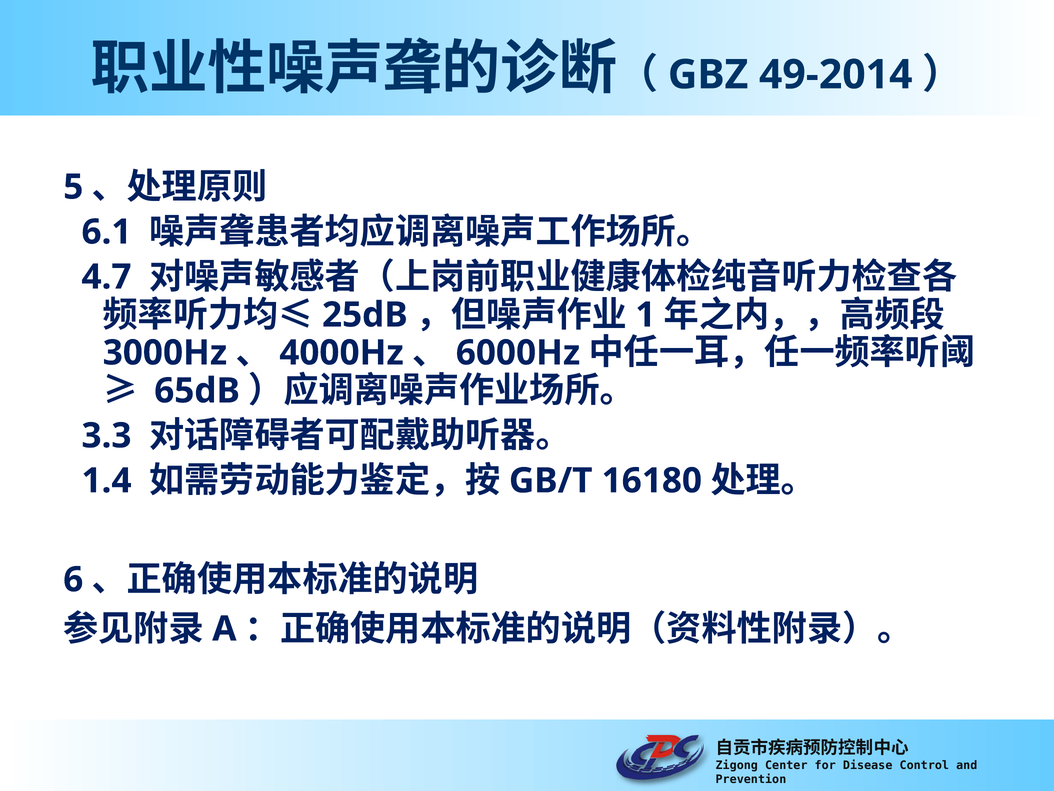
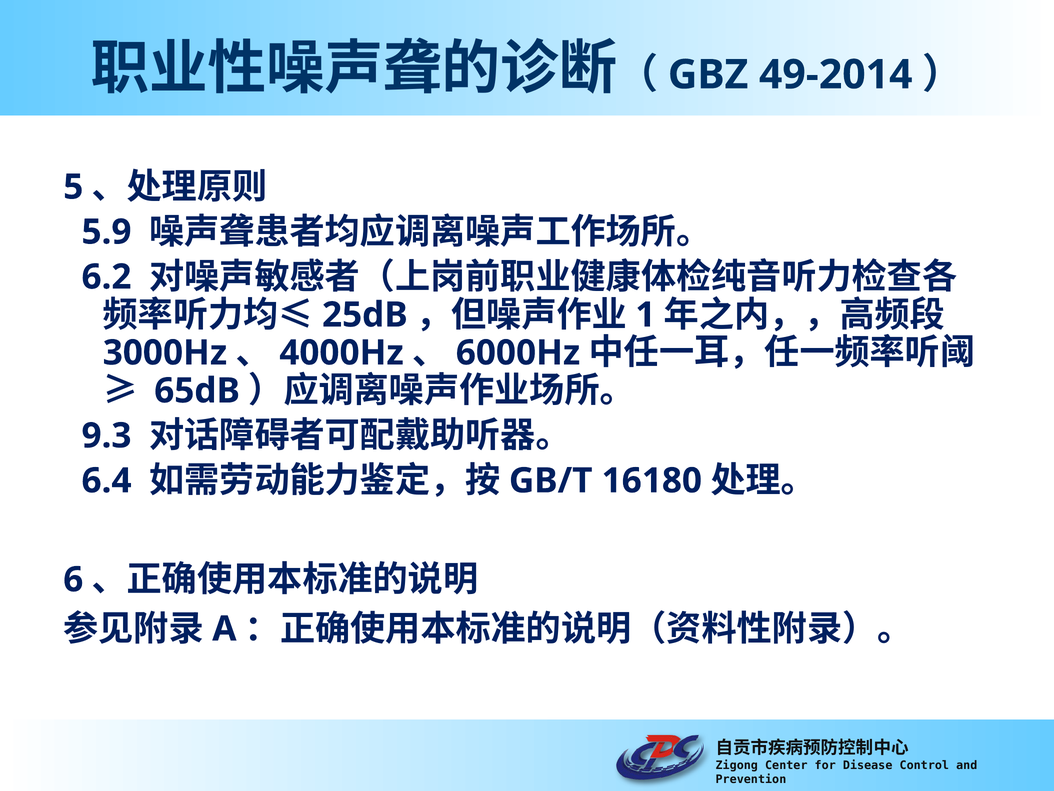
6.1: 6.1 -> 5.9 (107, 232)
4.7: 4.7 -> 6.2 (107, 277)
3.3: 3.3 -> 9.3 (107, 436)
1.4: 1.4 -> 6.4 (107, 480)
